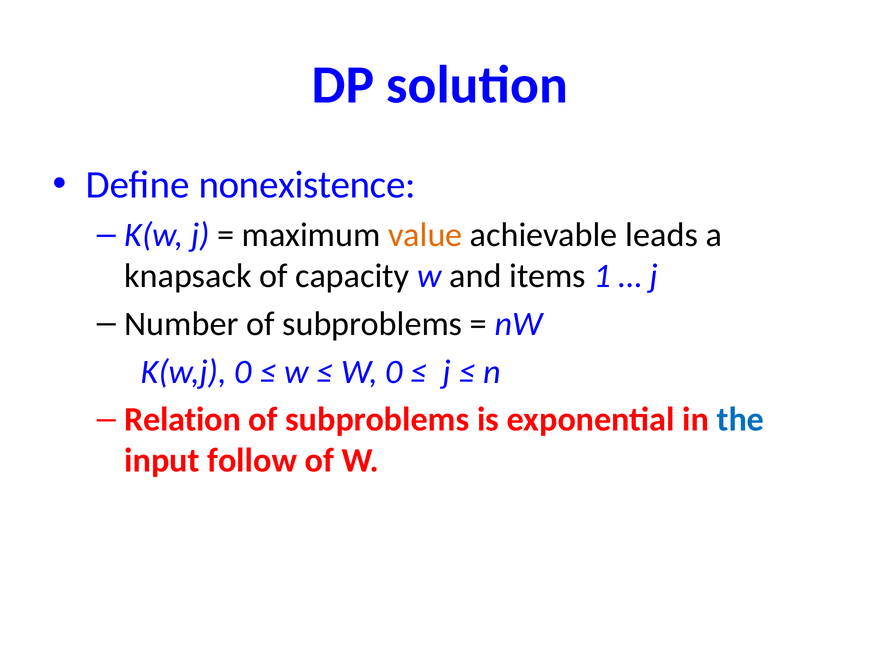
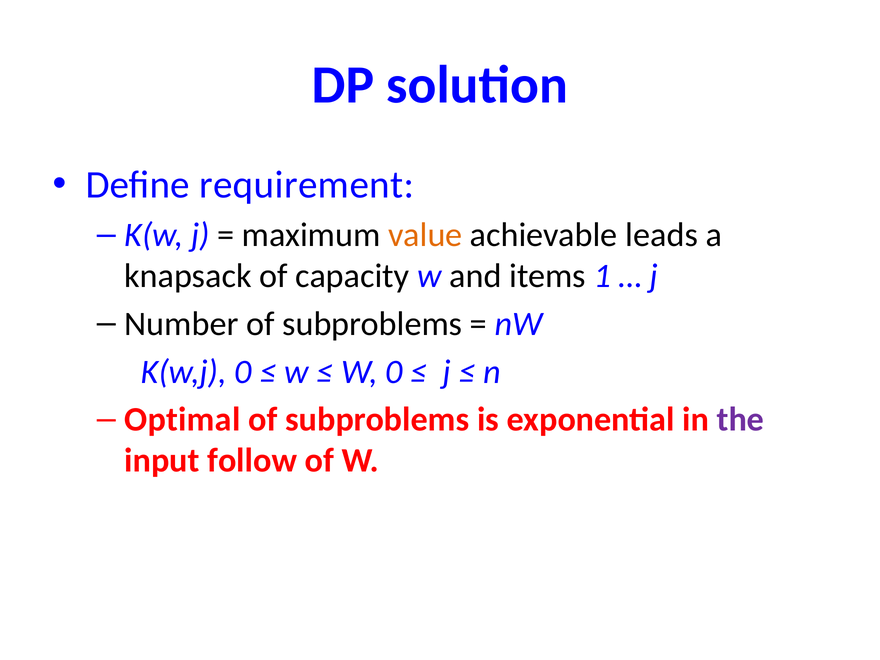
nonexistence: nonexistence -> requirement (307, 185)
Relation: Relation -> Optimal (182, 420)
the colour: blue -> purple (740, 420)
